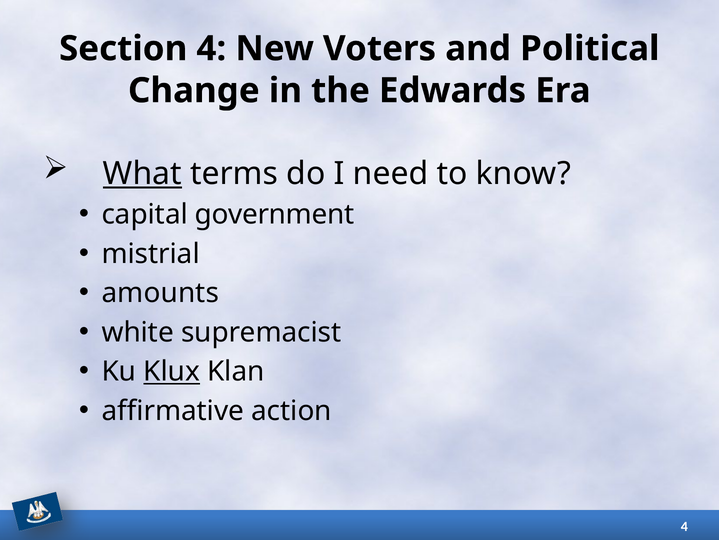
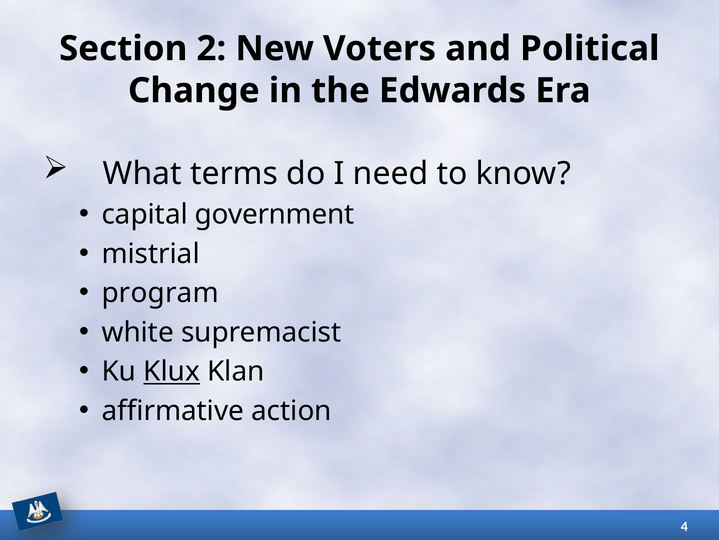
Section 4: 4 -> 2 (211, 49)
What underline: present -> none (142, 173)
amounts: amounts -> program (160, 293)
